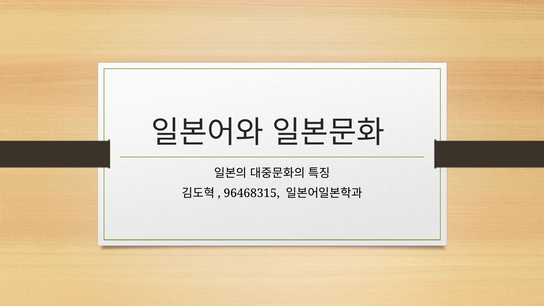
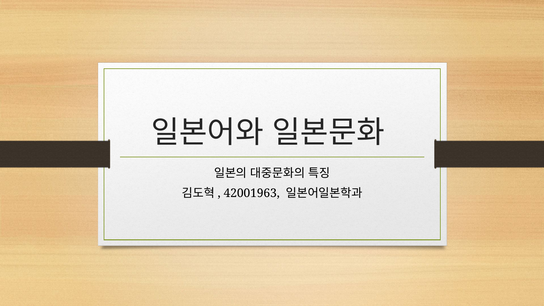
96468315: 96468315 -> 42001963 (252, 193)
